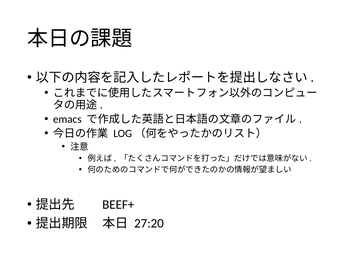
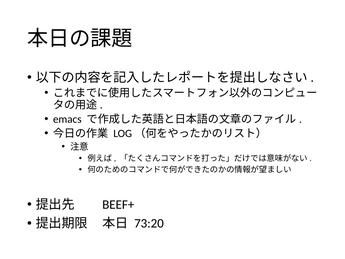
27:20: 27:20 -> 73:20 (149, 223)
